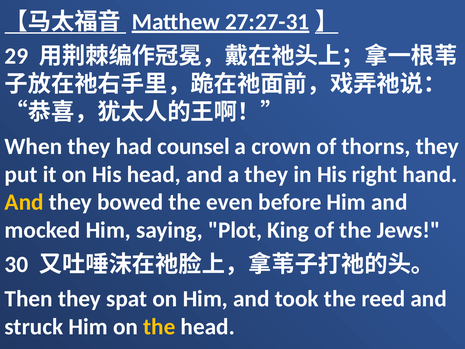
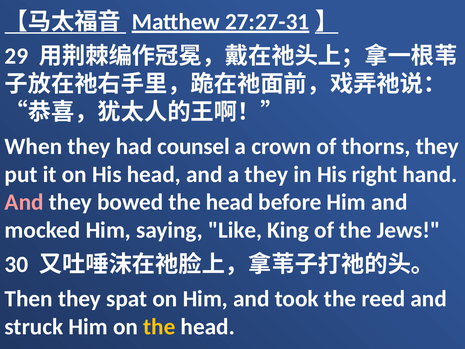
And colour: yellow -> pink (24, 202)
bowed the even: even -> head (230, 202)
Plot: Plot -> Like (235, 230)
